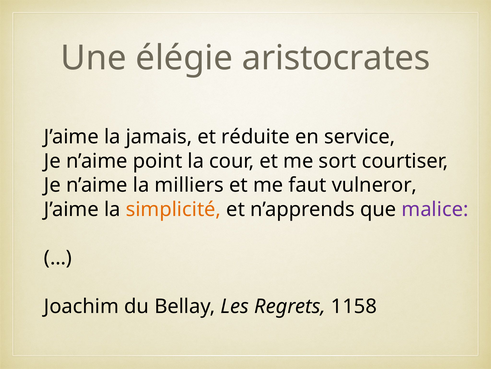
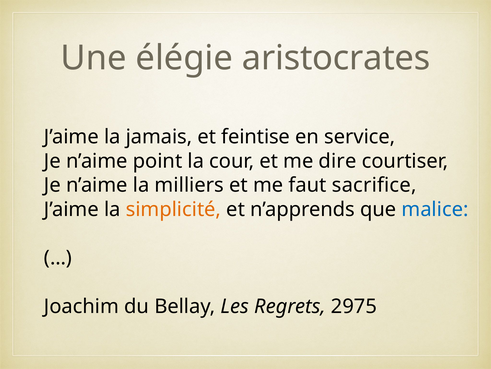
réduite: réduite -> feintise (256, 137)
sort: sort -> dire (338, 161)
vulneror: vulneror -> sacrifice (374, 185)
malice colour: purple -> blue (435, 209)
1158: 1158 -> 2975 (354, 306)
